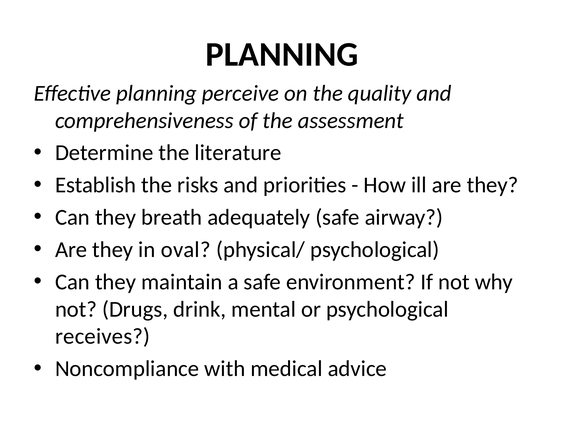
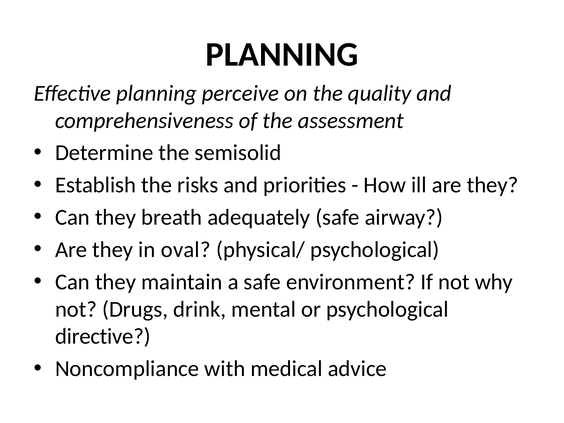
literature: literature -> semisolid (238, 153)
receives: receives -> directive (103, 336)
